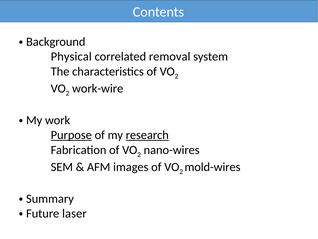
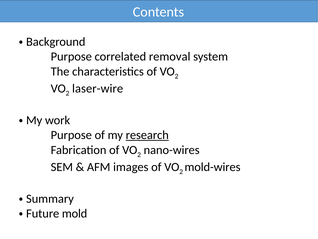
Physical: Physical -> Purpose (71, 57)
work-wire: work-wire -> laser-wire (98, 88)
Purpose underline: present -> none (71, 135)
laser: laser -> mold (75, 213)
